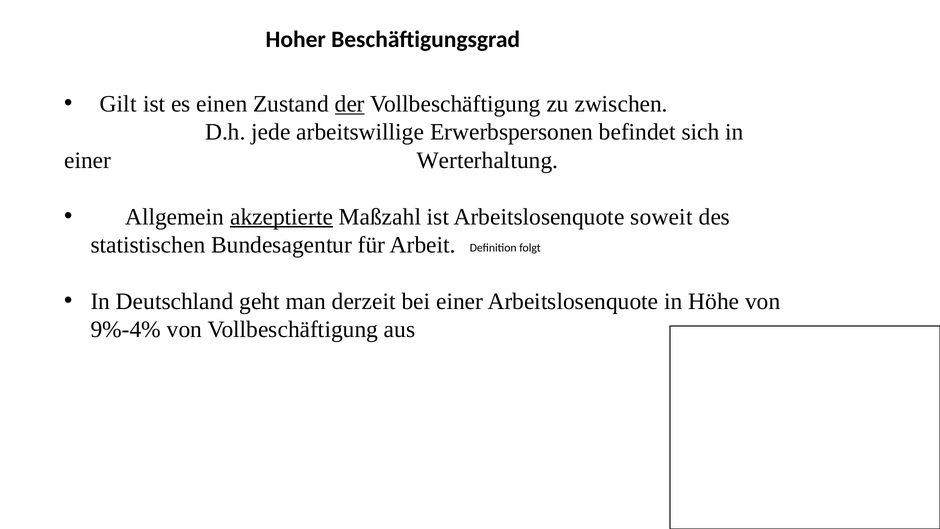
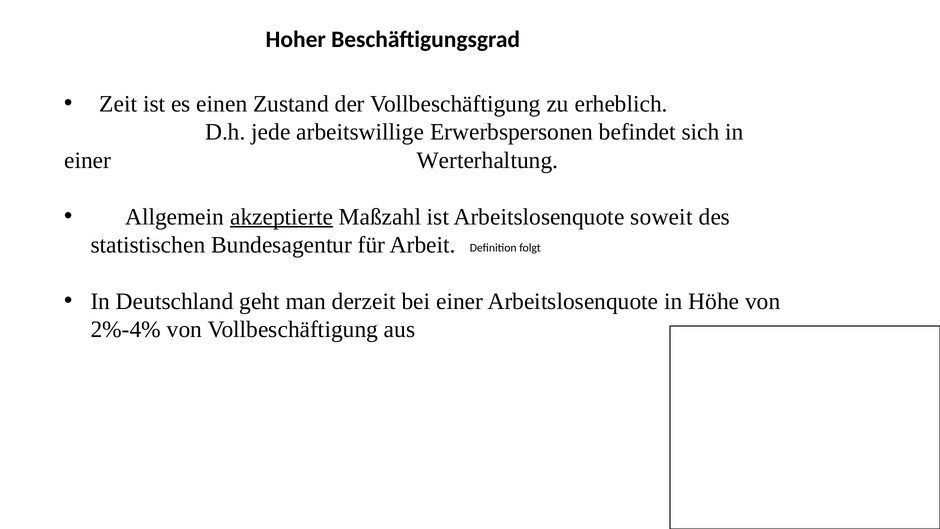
Gilt: Gilt -> Zeit (118, 104)
der underline: present -> none (350, 104)
zwischen: zwischen -> erheblich (621, 104)
9%-4%: 9%-4% -> 2%-4% (126, 329)
